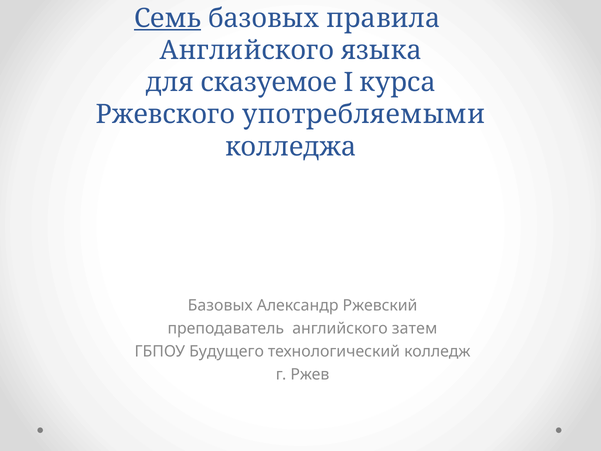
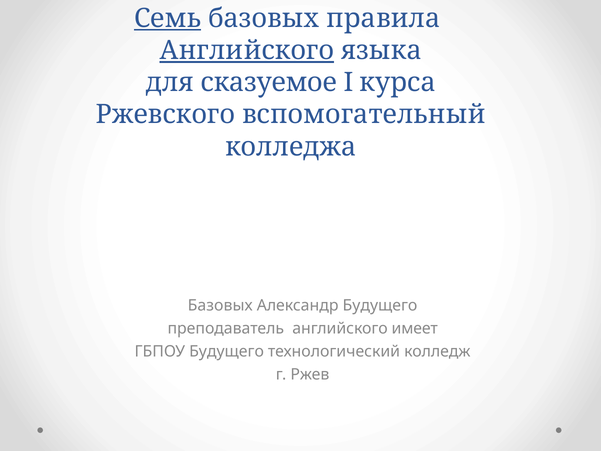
Английского underline: none -> present (247, 50)
употребляемыми: употребляемыми -> вспомогательный (364, 115)
Александр Ржевский: Ржевский -> Будущего (380, 305)
затем: затем -> имеет (415, 328)
